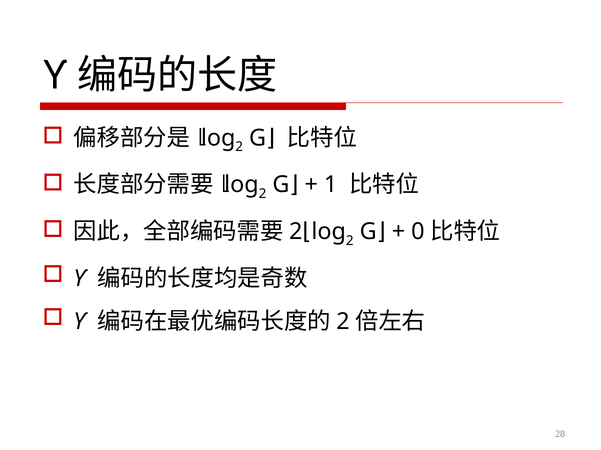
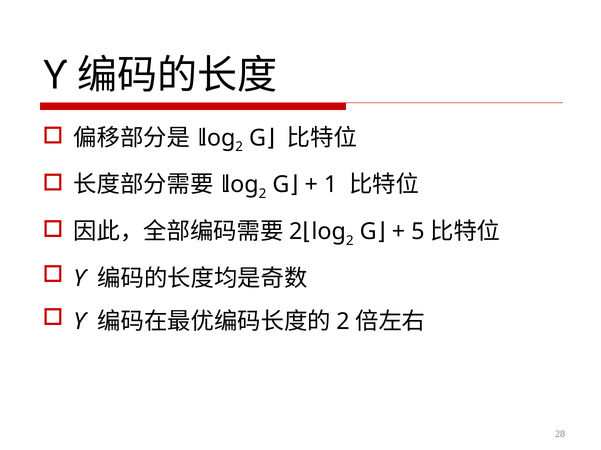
0: 0 -> 5 (418, 232)
